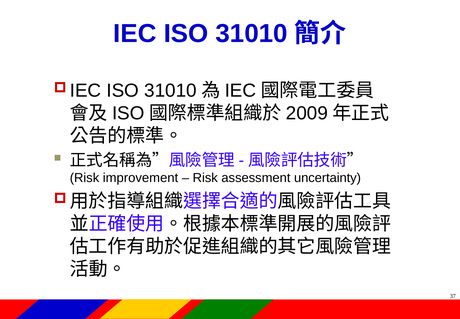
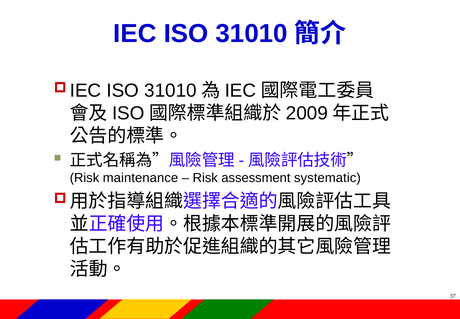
improvement: improvement -> maintenance (140, 178)
uncertainty: uncertainty -> systematic (327, 178)
